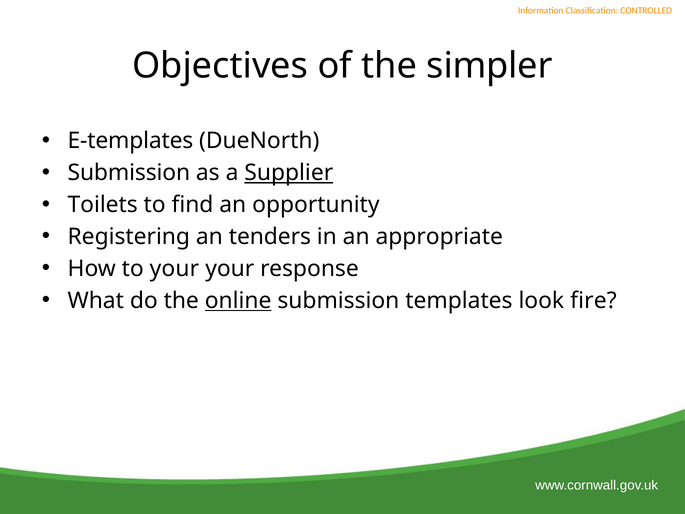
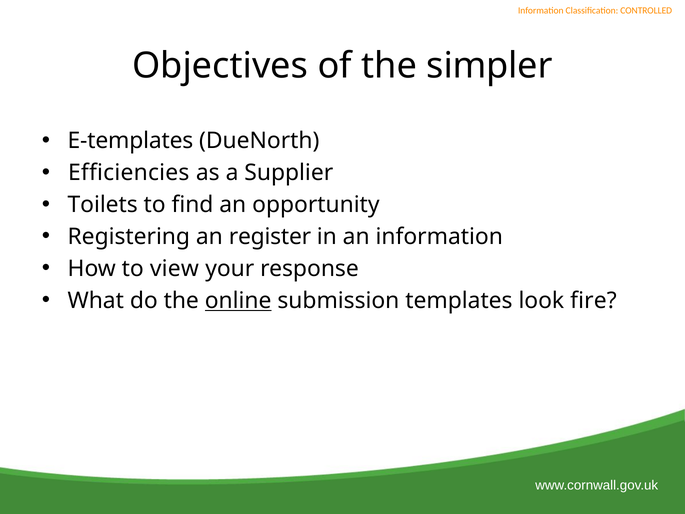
Submission: Submission -> Efficiencies (129, 173)
Supplier underline: present -> none (289, 173)
tenders: tenders -> register (270, 237)
an appropriate: appropriate -> information (439, 237)
to your: your -> view (174, 269)
